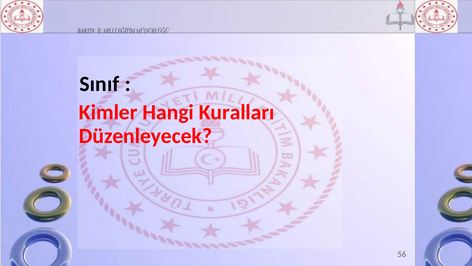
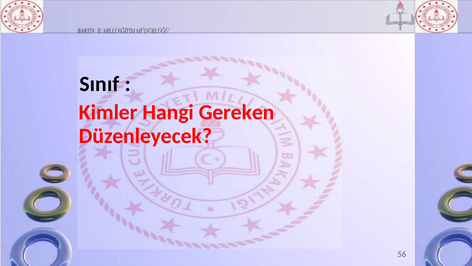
Kuralları: Kuralları -> Gereken (237, 112)
